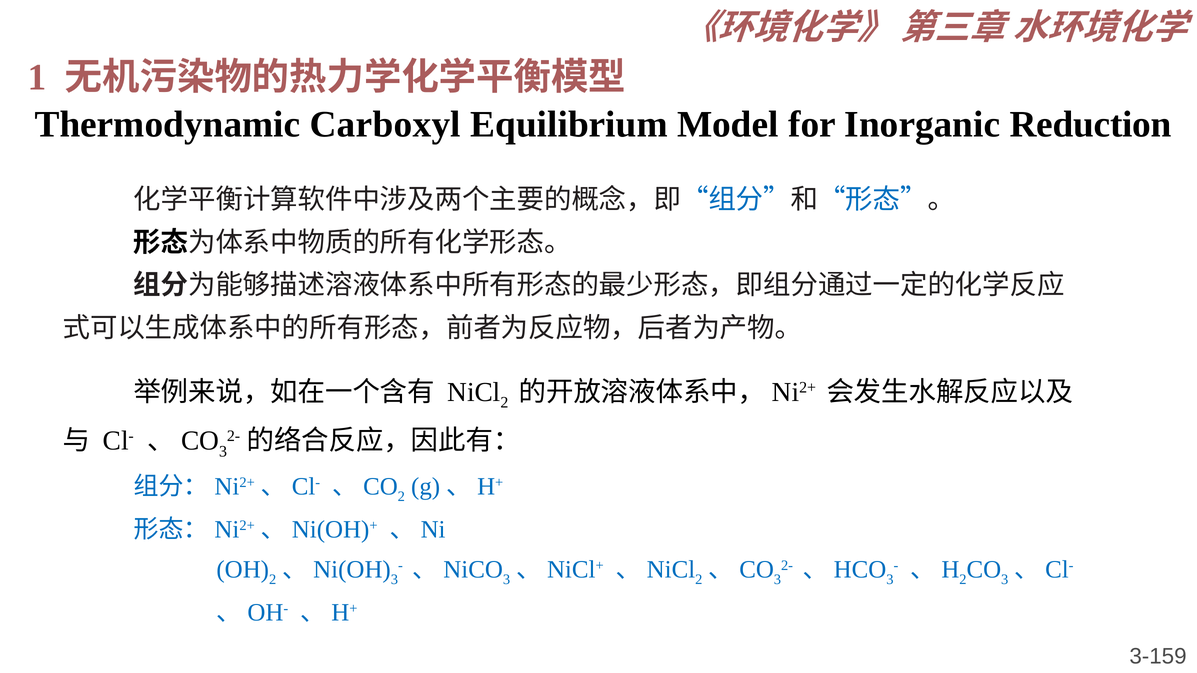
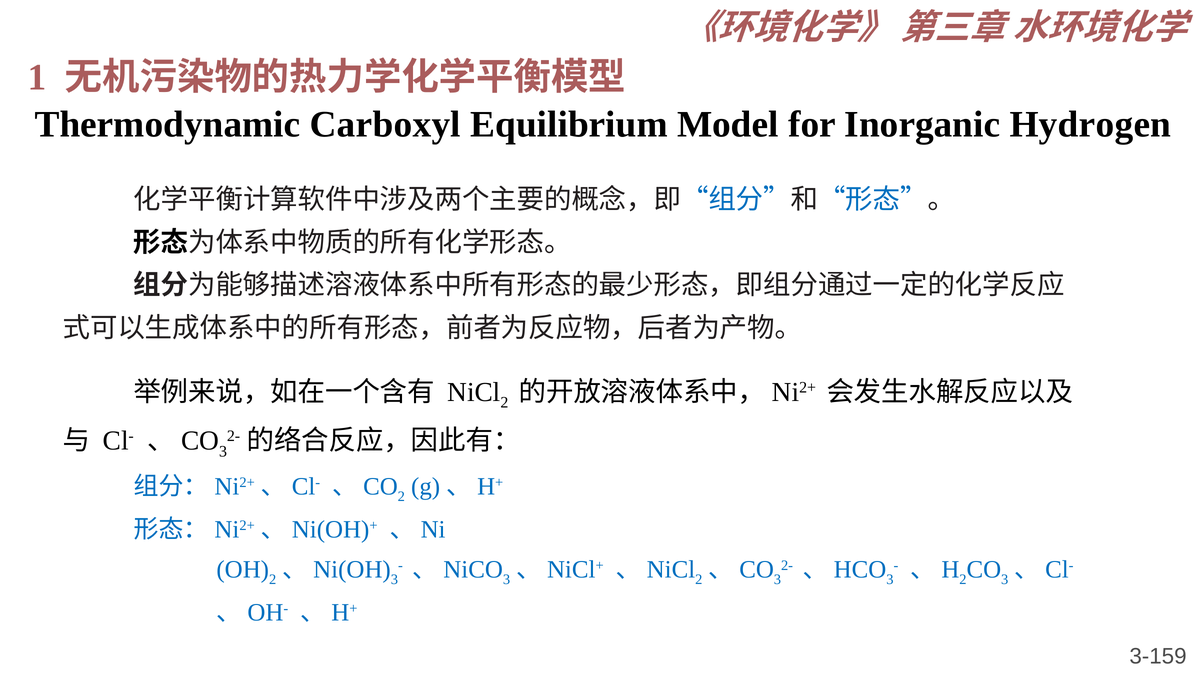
Reduction: Reduction -> Hydrogen (1090, 125)
